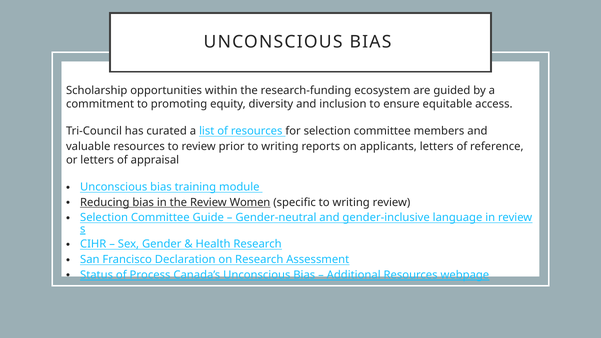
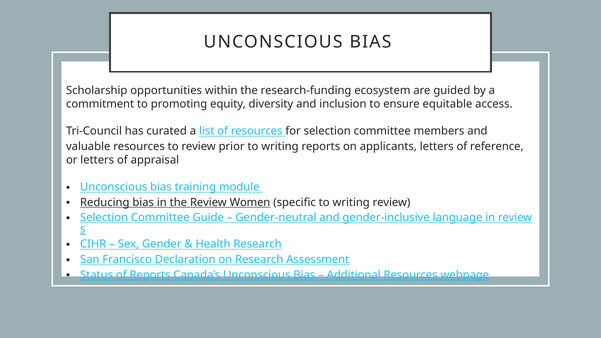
of Process: Process -> Reports (150, 275)
